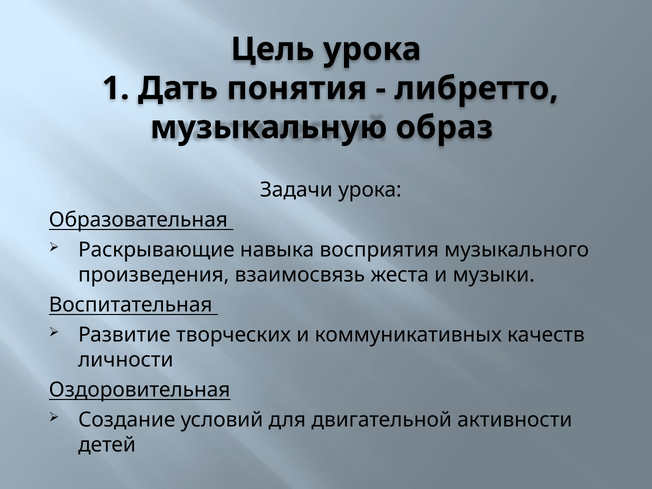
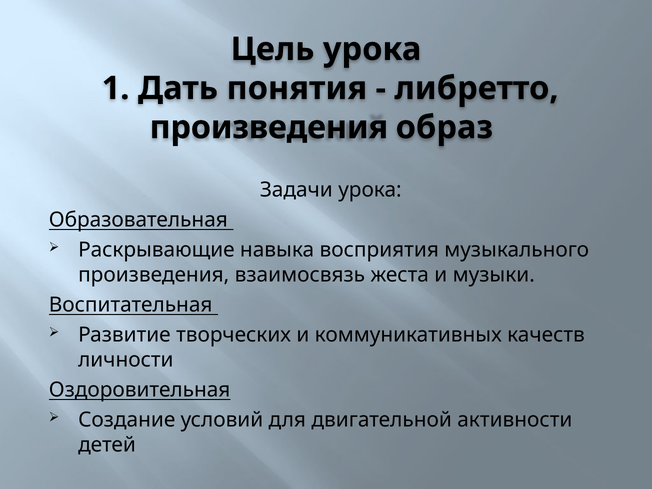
музыкальную: музыкальную -> произведения (269, 127)
